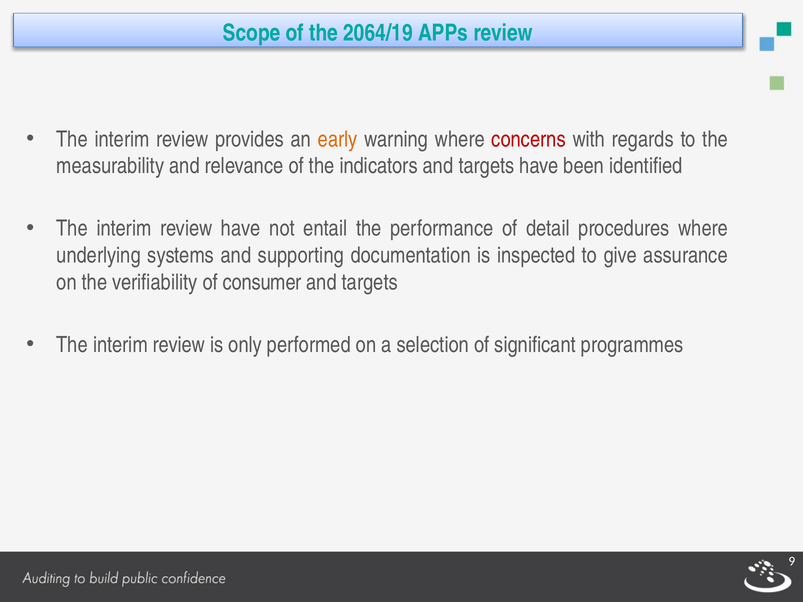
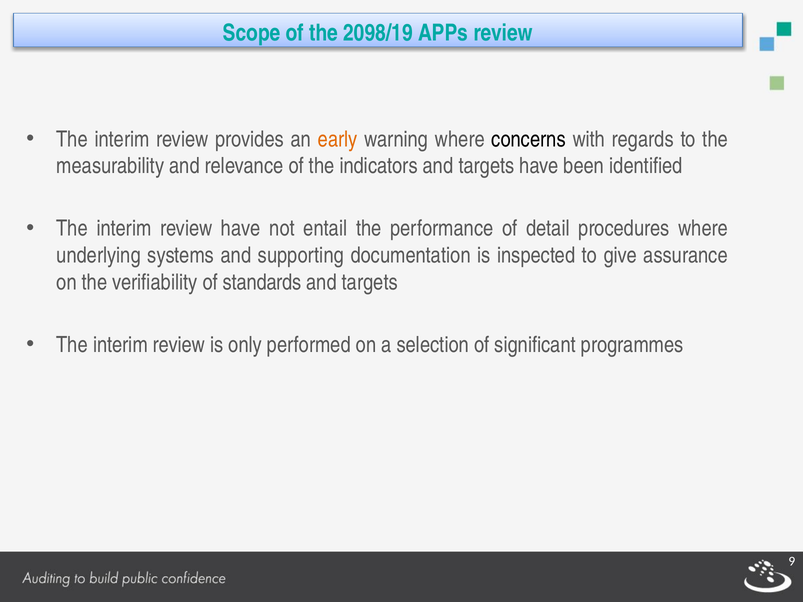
2064/19: 2064/19 -> 2098/19 (378, 33)
concerns colour: red -> black (529, 139)
consumer: consumer -> standards (262, 282)
